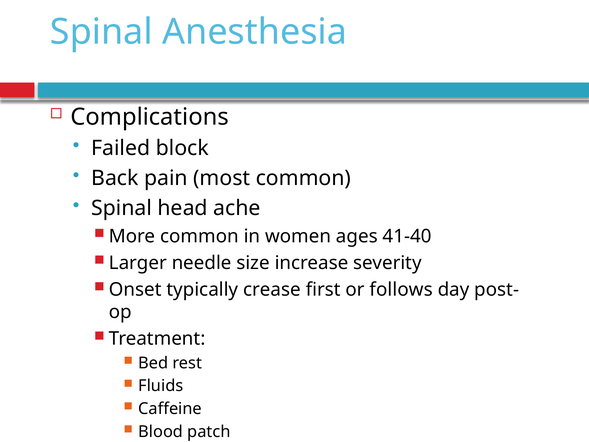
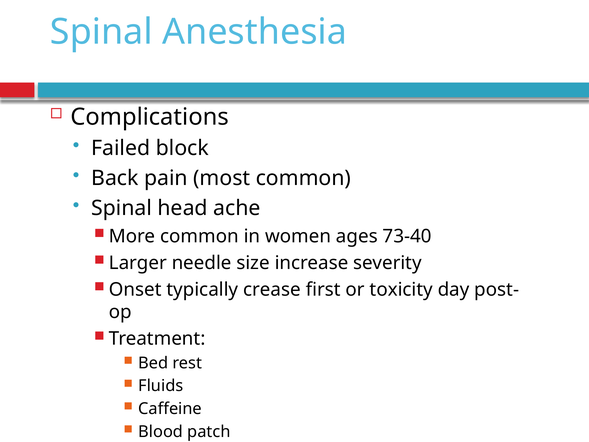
41-40: 41-40 -> 73-40 (407, 236)
follows: follows -> toxicity (401, 289)
